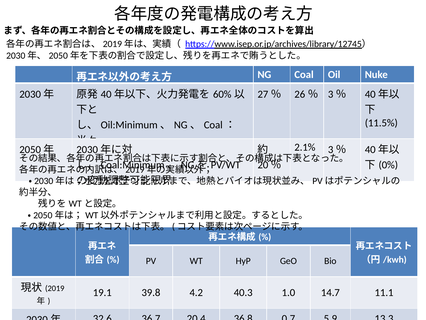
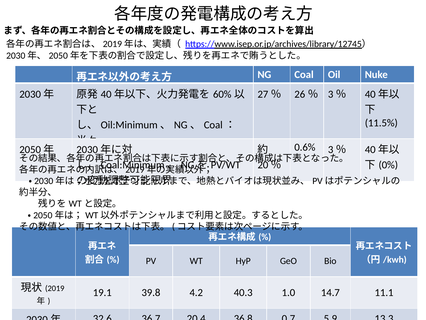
2.1%: 2.1% -> 0.6% (305, 147)
